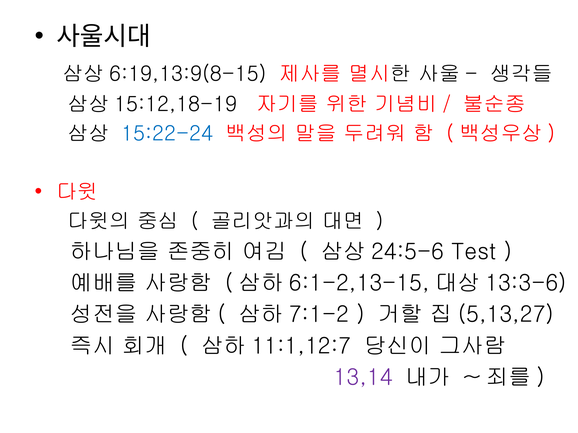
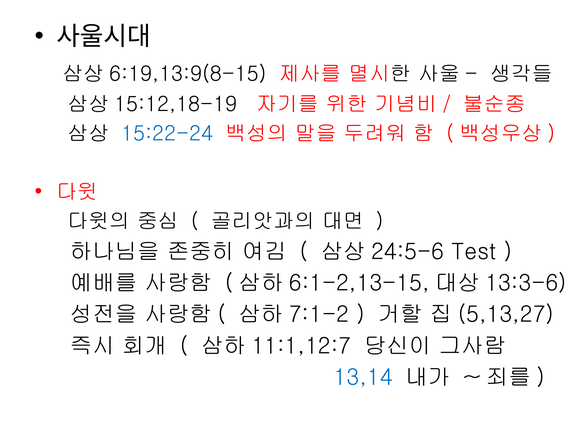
13,14 colour: purple -> blue (363, 378)
